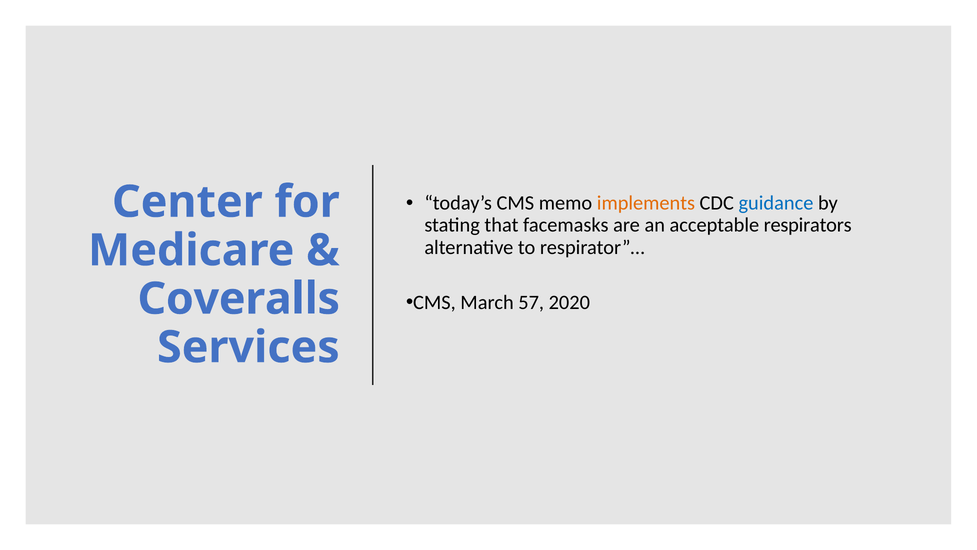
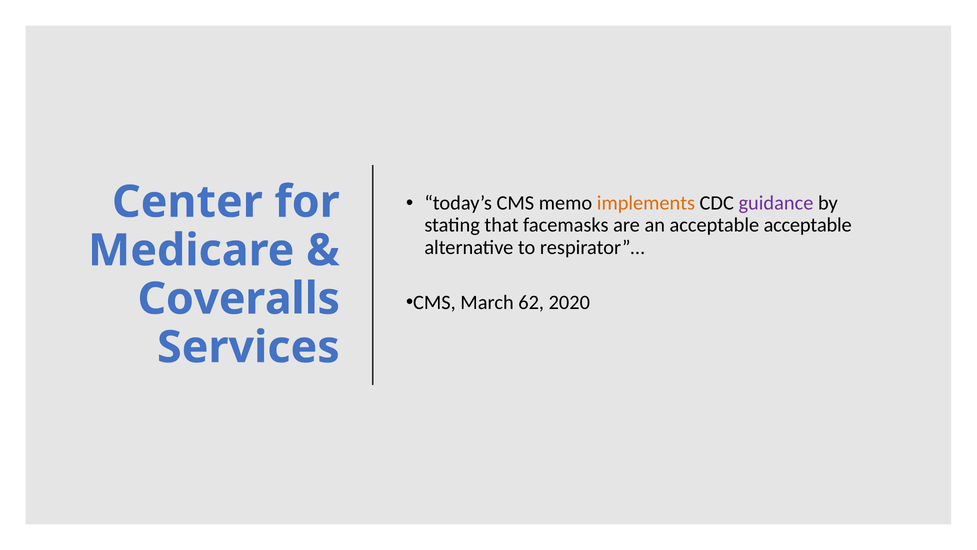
guidance colour: blue -> purple (776, 203)
acceptable respirators: respirators -> acceptable (808, 225)
57: 57 -> 62 (531, 302)
